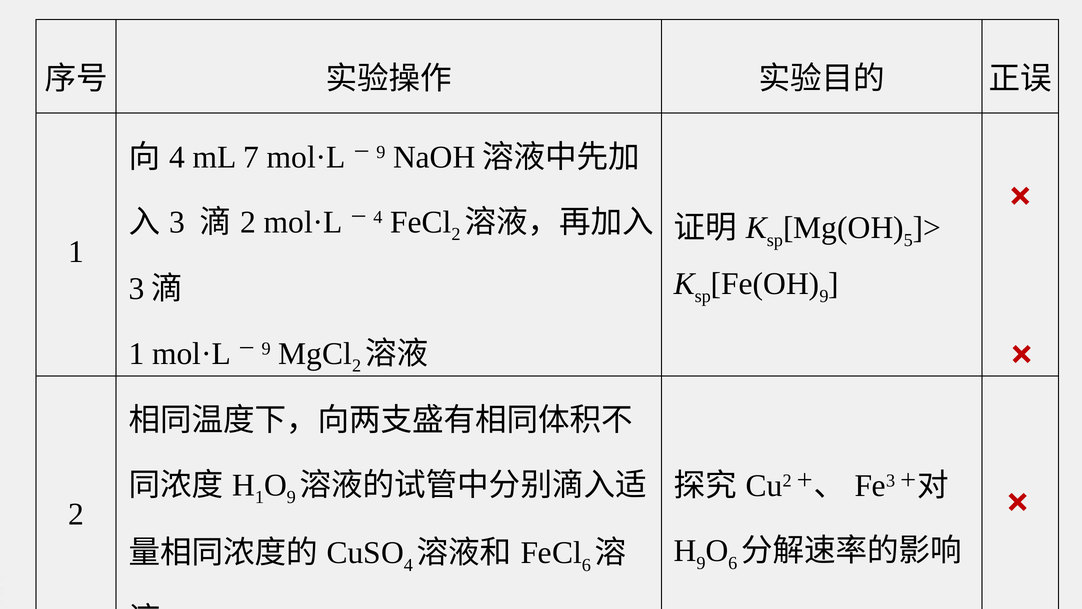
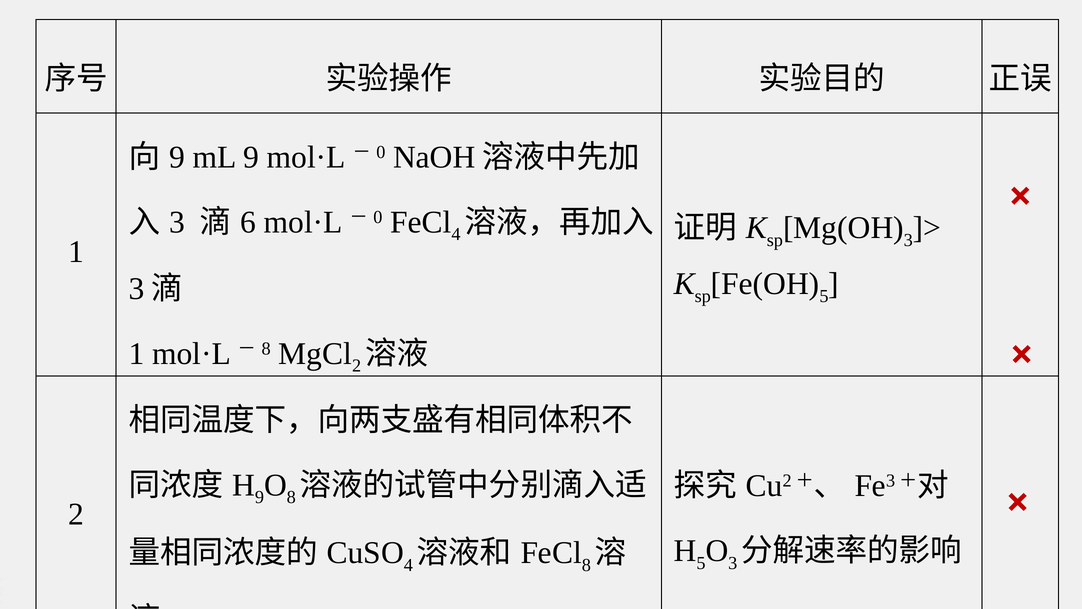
4: 4 -> 9 (177, 157)
mL 7: 7 -> 9 (251, 157)
9: 9 -> 0 (381, 152)
2: 2 -> 6 (248, 222)
4: 4 -> 0 (378, 217)
2: 2 -> 4 (456, 234)
5: 5 -> 3 (908, 240)
9: 9 -> 5 (824, 296)
9: 9 -> 8 (266, 348)
1: 1 -> 9 (260, 497)
9: 9 -> 8 (291, 497)
9: 9 -> 5 (701, 563)
6: 6 -> 3 (733, 563)
6: 6 -> 8 (586, 565)
